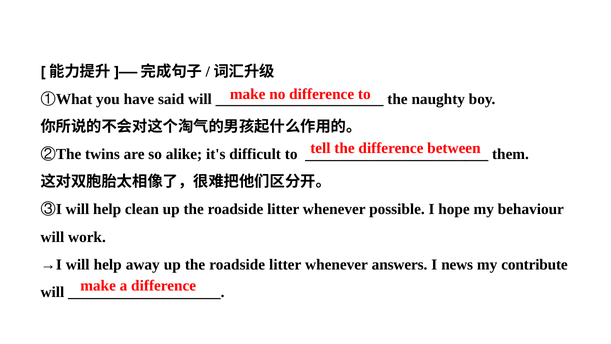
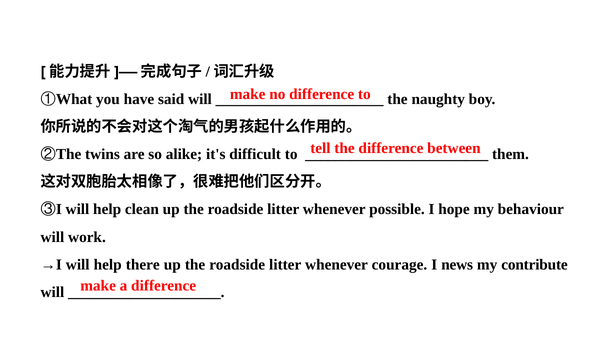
away: away -> there (143, 264)
answers: answers -> courage (399, 264)
